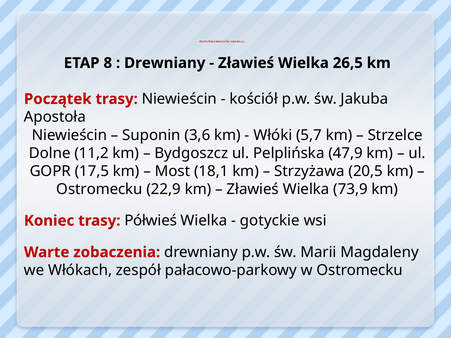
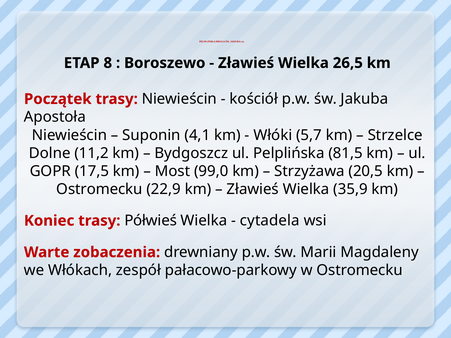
Drewniany: Drewniany -> Boroszewo (165, 63)
3,6: 3,6 -> 4,1 (197, 135)
47,9: 47,9 -> 81,5 (346, 153)
18,1: 18,1 -> 99,0 (211, 171)
73,9: 73,9 -> 35,9 (350, 189)
gotyckie: gotyckie -> cytadela (270, 221)
